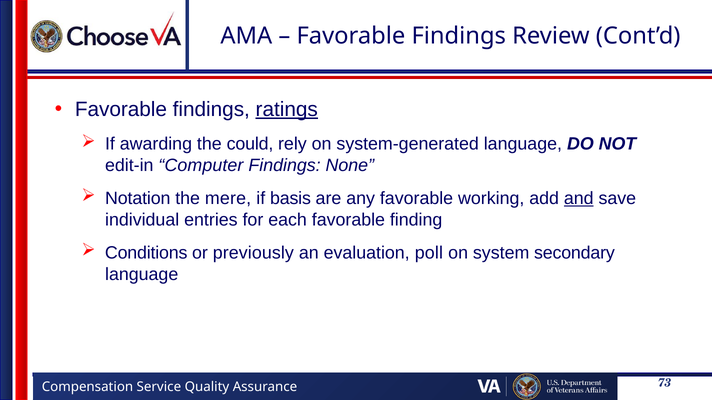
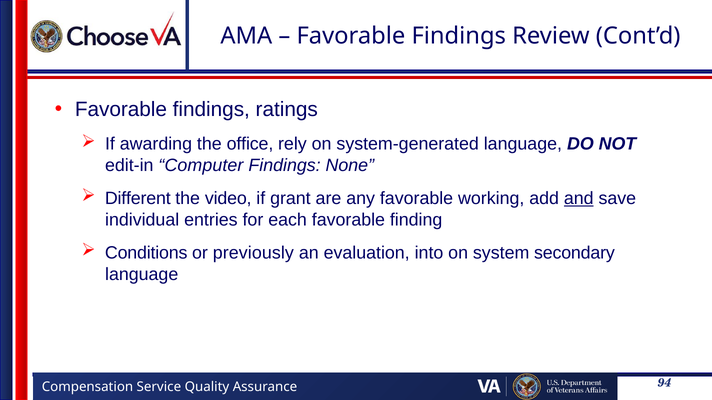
ratings underline: present -> none (287, 109)
could: could -> office (250, 144)
Notation: Notation -> Different (138, 199)
mere: mere -> video (228, 199)
basis: basis -> grant (290, 199)
poll: poll -> into (429, 253)
73: 73 -> 94 (665, 383)
